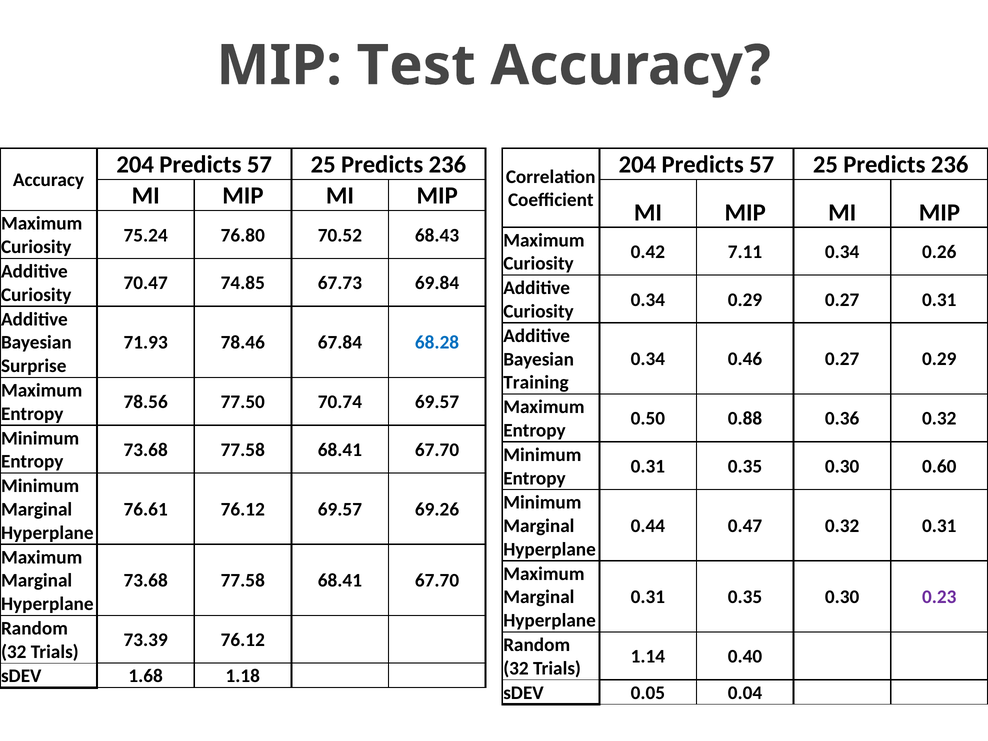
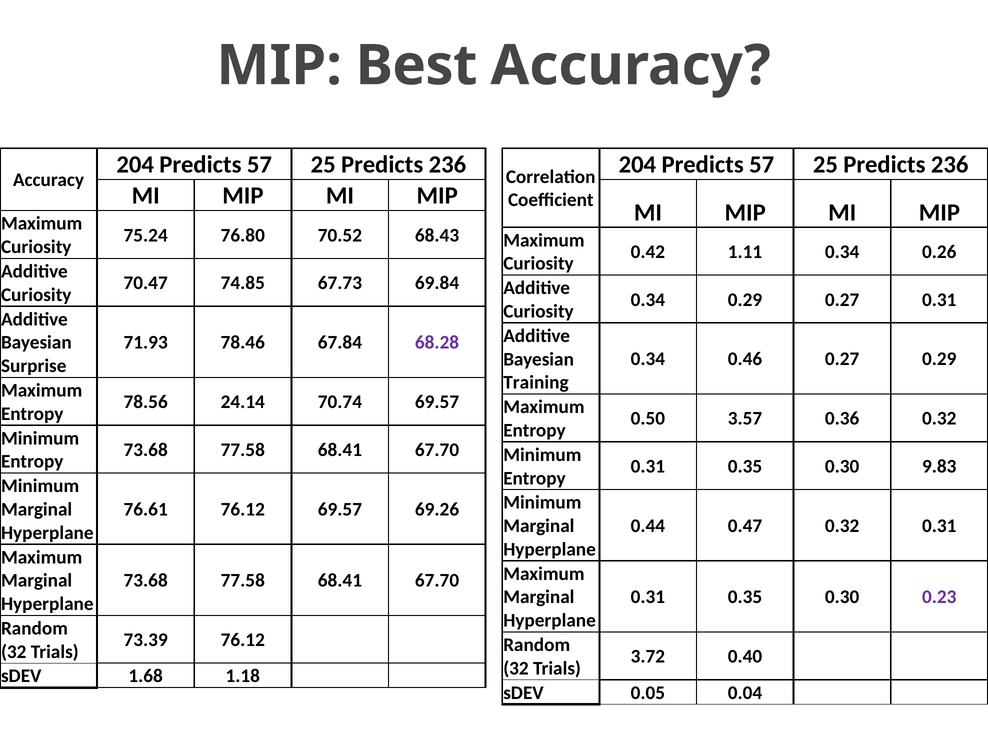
Test: Test -> Best (416, 66)
7.11: 7.11 -> 1.11 (745, 252)
68.28 colour: blue -> purple (437, 343)
77.50: 77.50 -> 24.14 (243, 402)
0.88: 0.88 -> 3.57 (745, 419)
0.60: 0.60 -> 9.83 (939, 466)
1.14: 1.14 -> 3.72 (648, 657)
